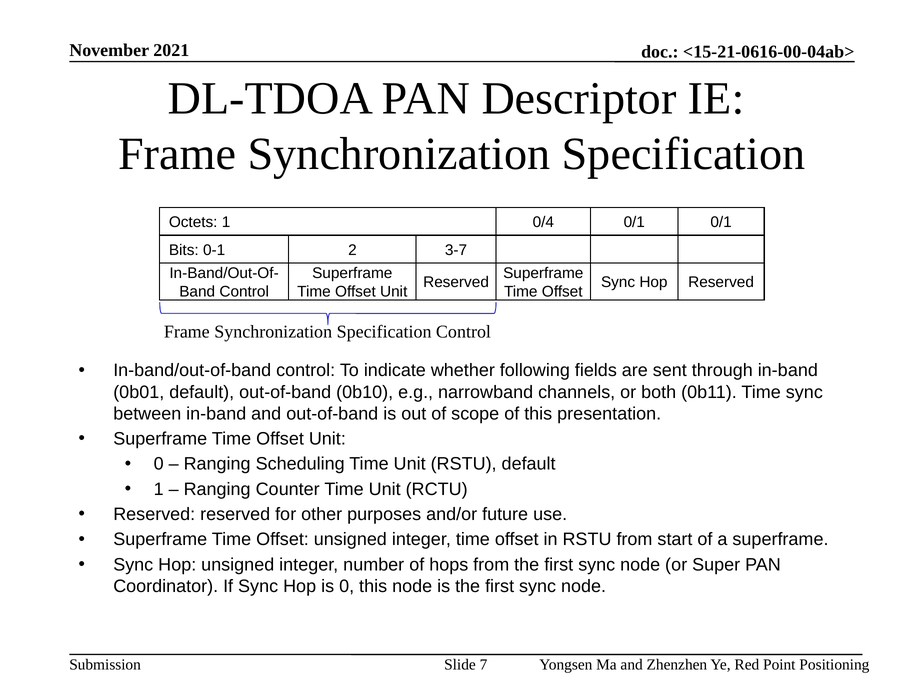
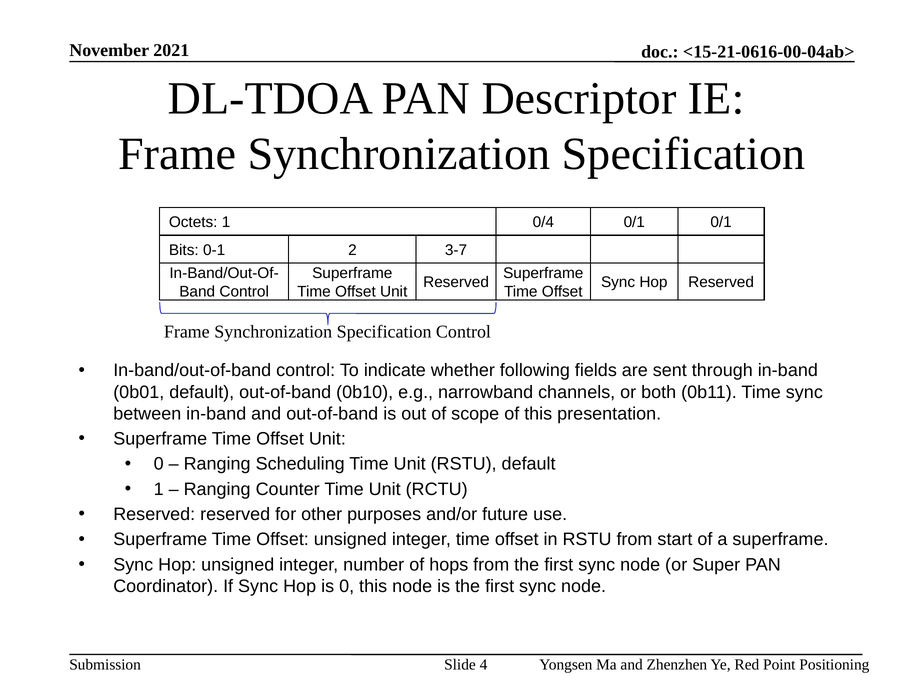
7: 7 -> 4 (484, 665)
